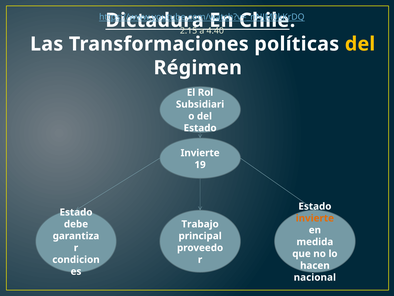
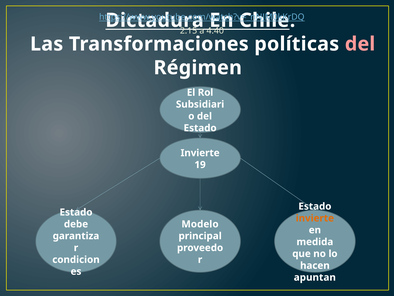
del colour: yellow -> pink (360, 44)
Trabajo: Trabajo -> Modelo (200, 224)
nacional: nacional -> apuntan (315, 277)
